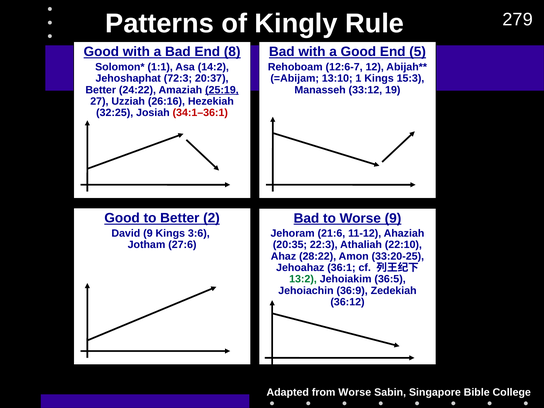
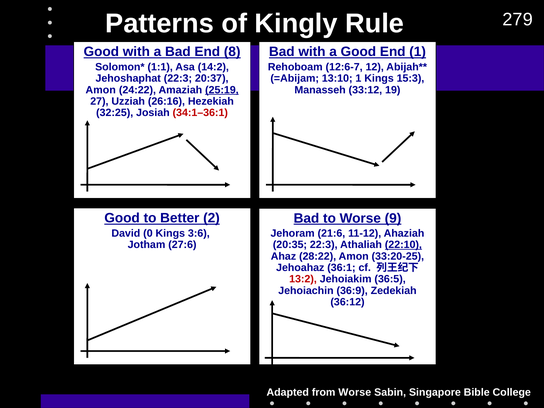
End 5: 5 -> 1 (418, 52)
Jehoshaphat 72:3: 72:3 -> 22:3 (178, 78)
Better: Better -> Amon (101, 90)
David 9: 9 -> 0 (148, 233)
22:10 underline: none -> present (403, 245)
13:2 colour: green -> red (303, 279)
